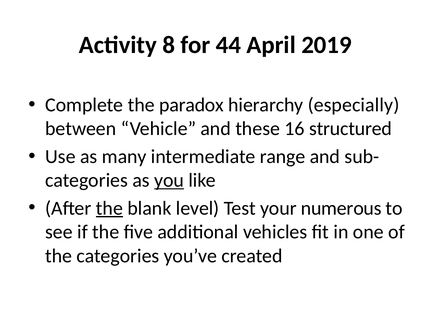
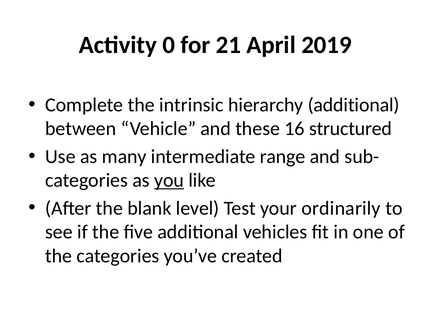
8: 8 -> 0 (169, 45)
44: 44 -> 21 (228, 45)
paradox: paradox -> intrinsic (191, 105)
hierarchy especially: especially -> additional (354, 105)
the underline: present -> none (109, 208)
numerous: numerous -> ordinarily (341, 208)
